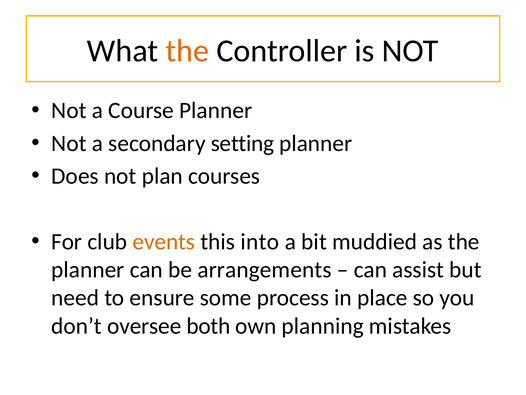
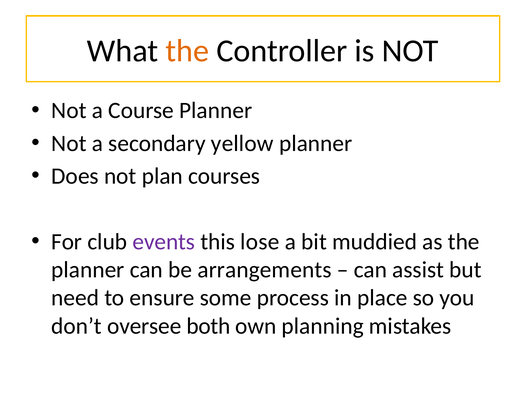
setting: setting -> yellow (242, 143)
events colour: orange -> purple (164, 241)
into: into -> lose (260, 241)
